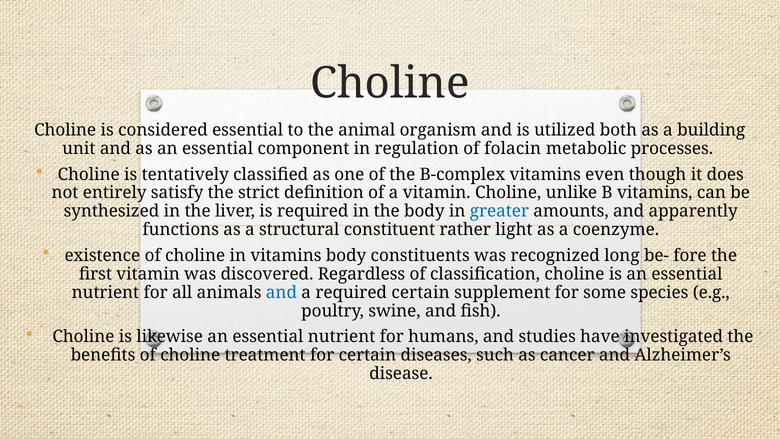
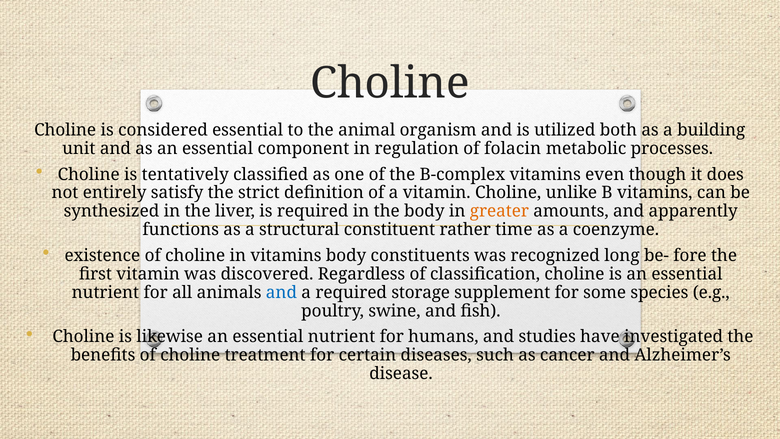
greater colour: blue -> orange (499, 211)
light: light -> time (514, 230)
required certain: certain -> storage (421, 292)
